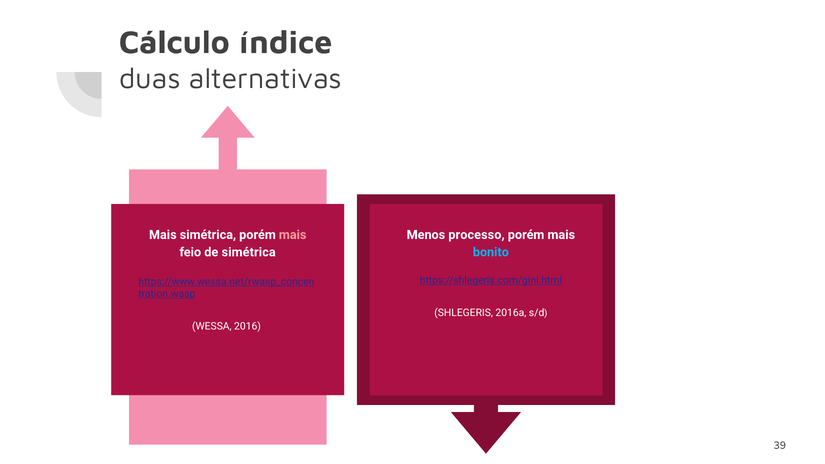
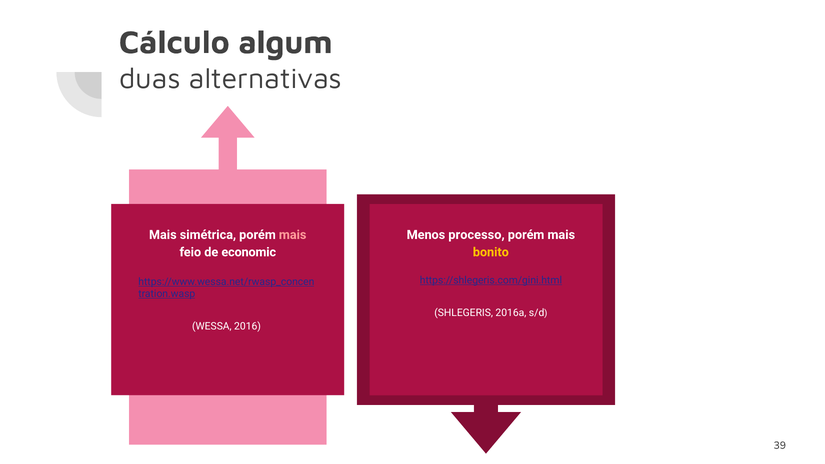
índice: índice -> algum (286, 43)
de simétrica: simétrica -> economic (249, 252)
bonito colour: light blue -> yellow (491, 252)
